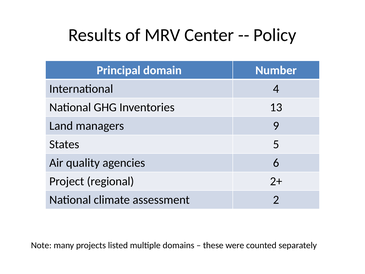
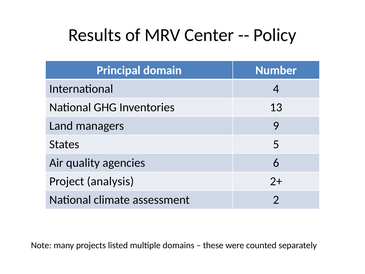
regional: regional -> analysis (110, 181)
